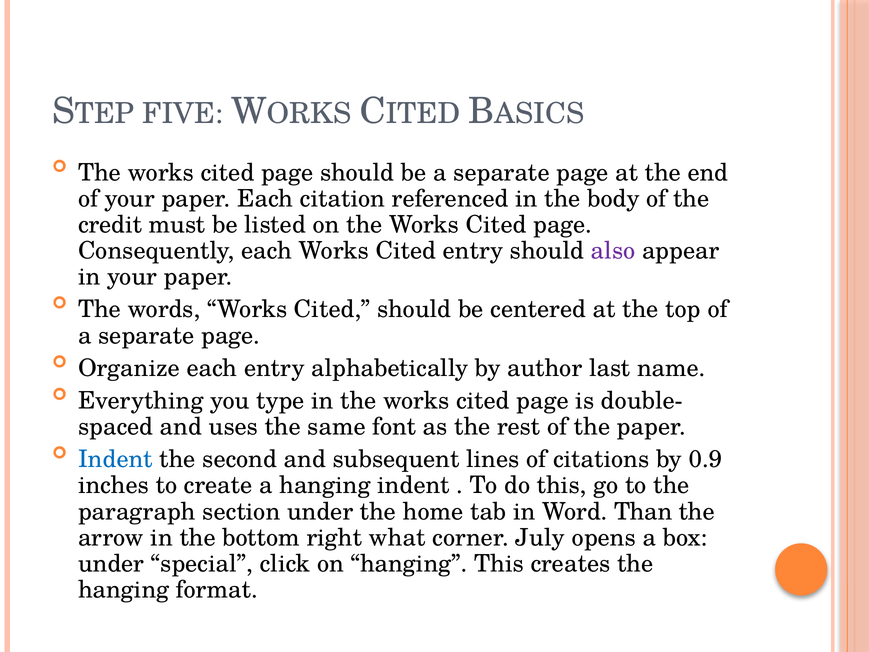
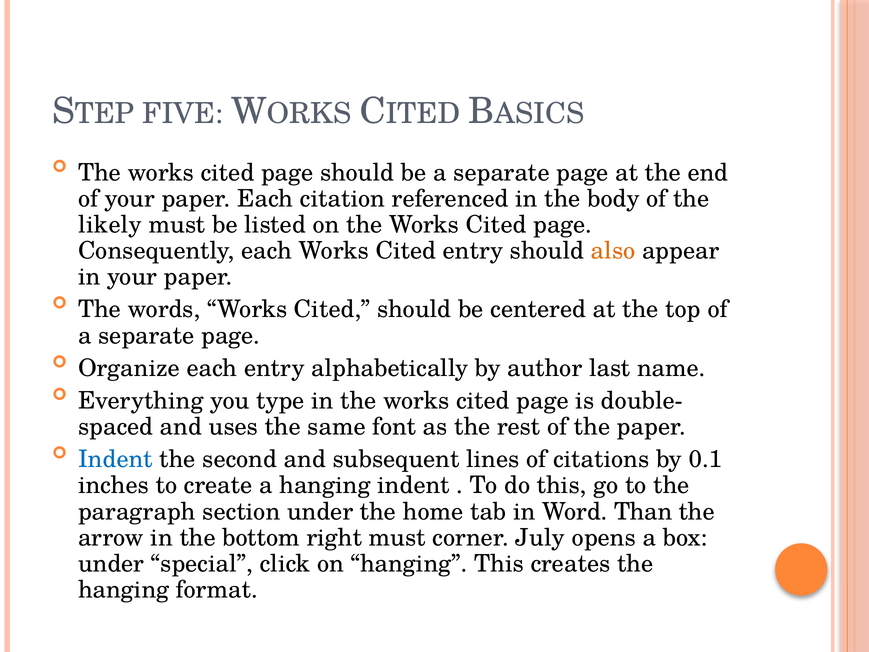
credit: credit -> likely (110, 225)
also colour: purple -> orange (613, 251)
0.9: 0.9 -> 0.1 (705, 459)
right what: what -> must (397, 537)
